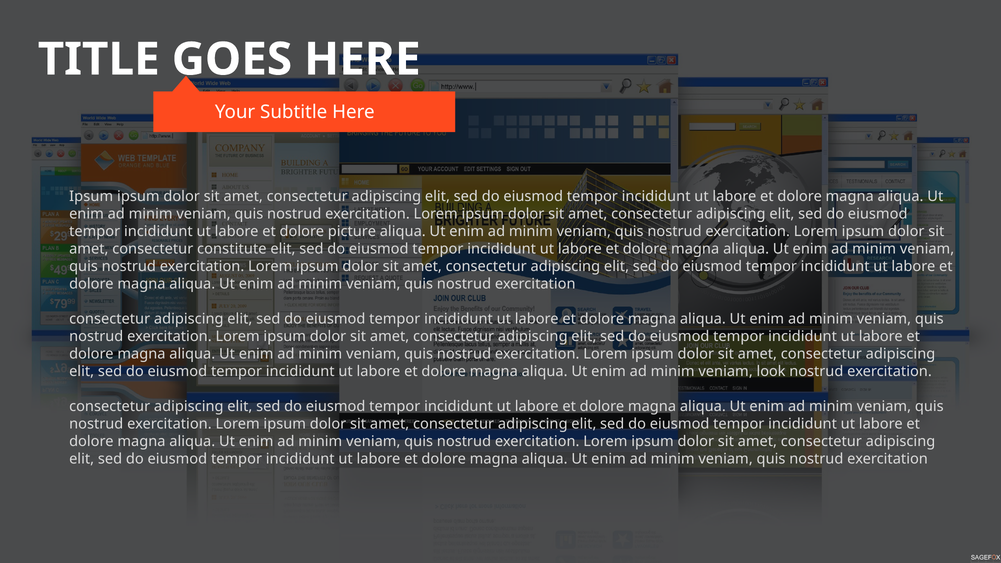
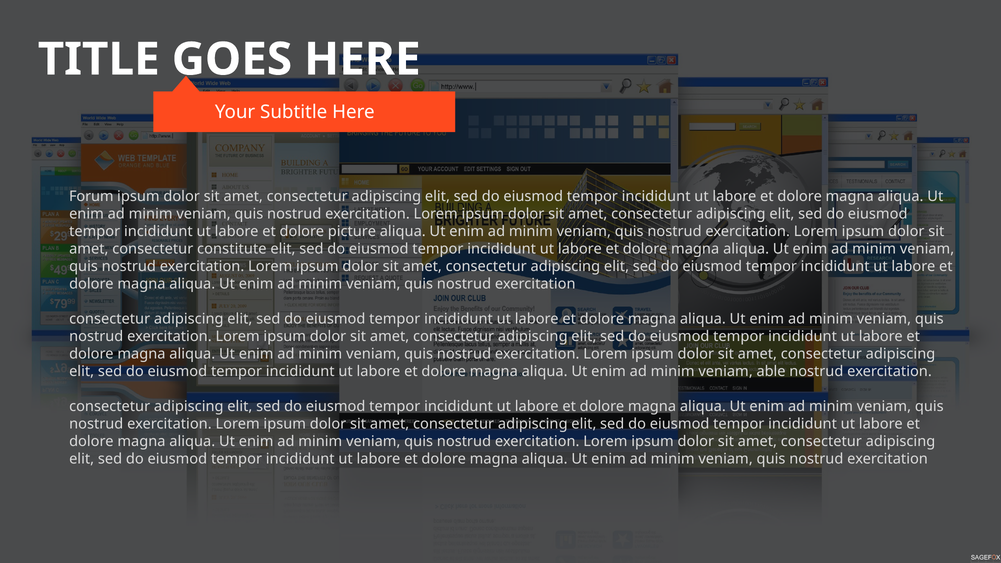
Ipsum: Ipsum -> Forum (91, 196)
look: look -> able (771, 372)
